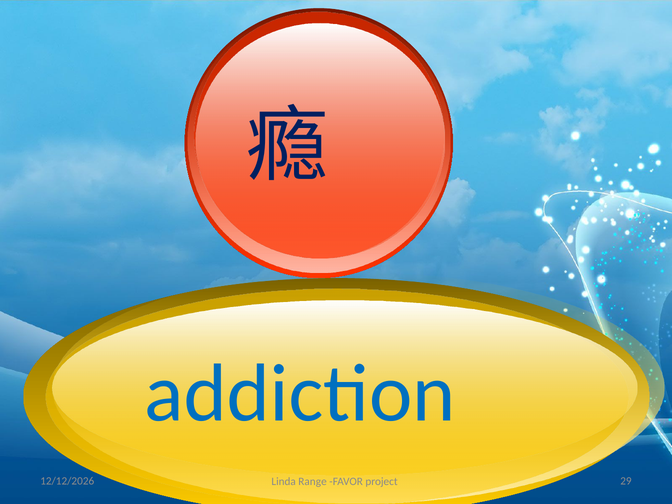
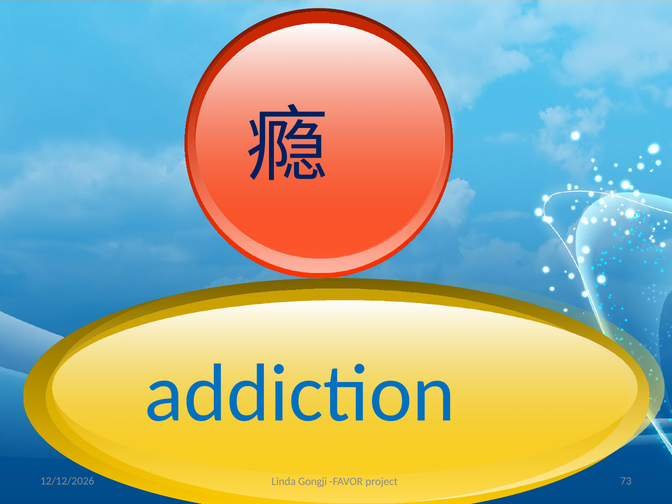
Range: Range -> Gongji (313, 481)
29: 29 -> 73 (626, 481)
